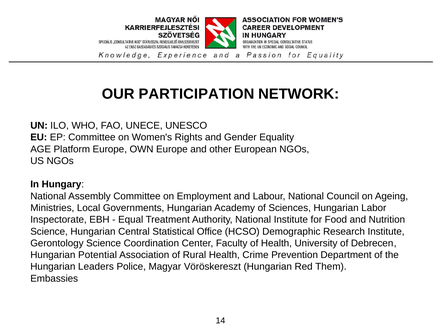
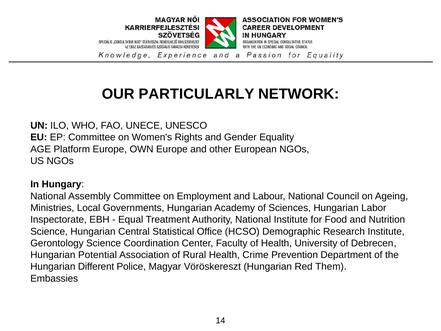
PARTICIPATION: PARTICIPATION -> PARTICULARLY (196, 94)
Leaders: Leaders -> Different (96, 267)
